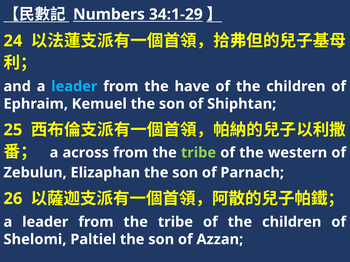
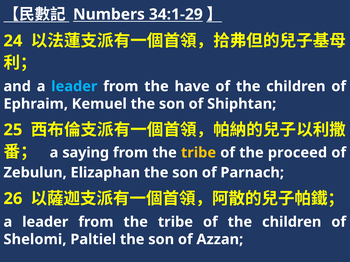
across: across -> saying (86, 153)
tribe colour: light green -> yellow (199, 153)
western: western -> proceed (297, 153)
